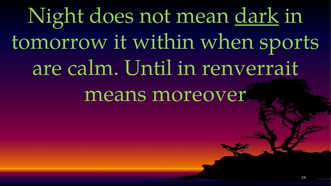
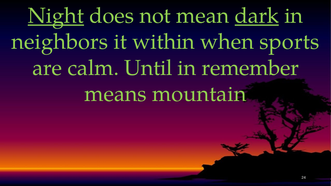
Night underline: none -> present (56, 16)
tomorrow: tomorrow -> neighbors (60, 42)
renverrait: renverrait -> remember (250, 68)
moreover: moreover -> mountain (199, 94)
